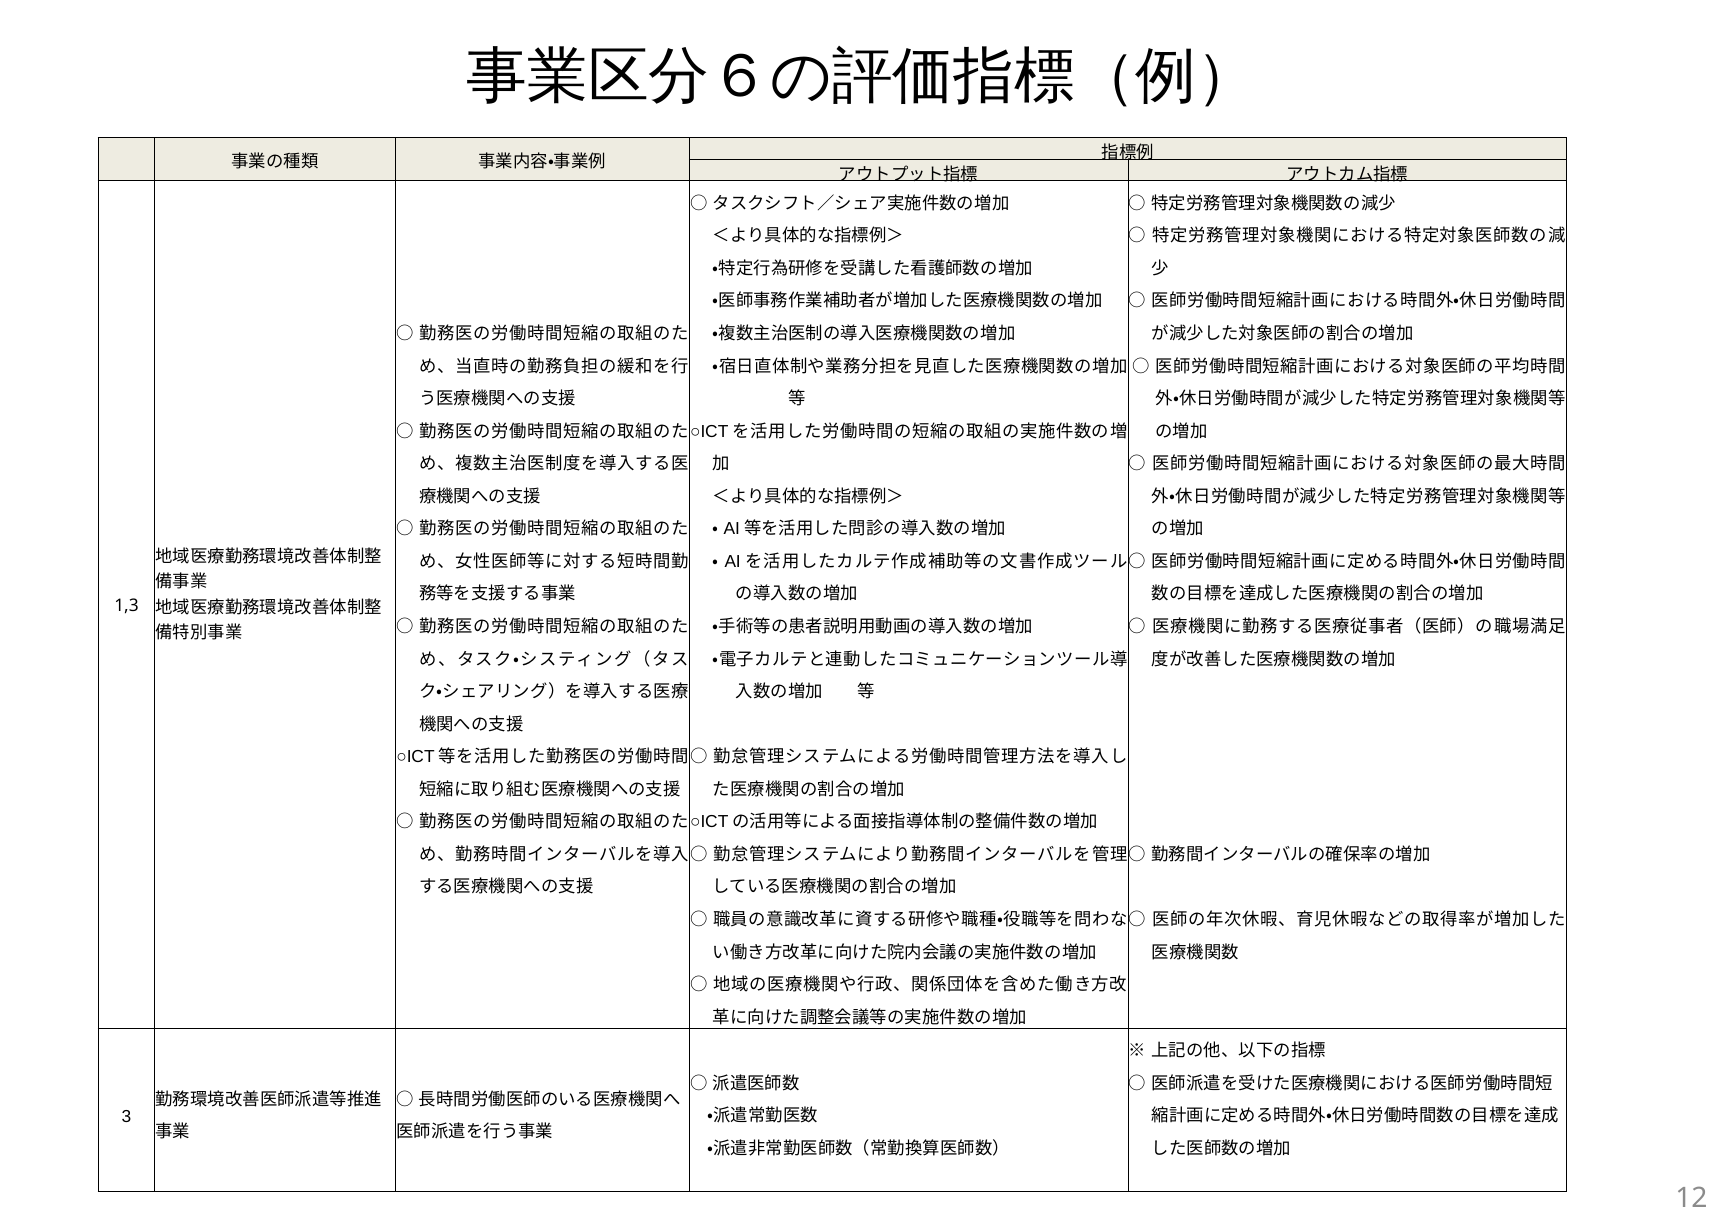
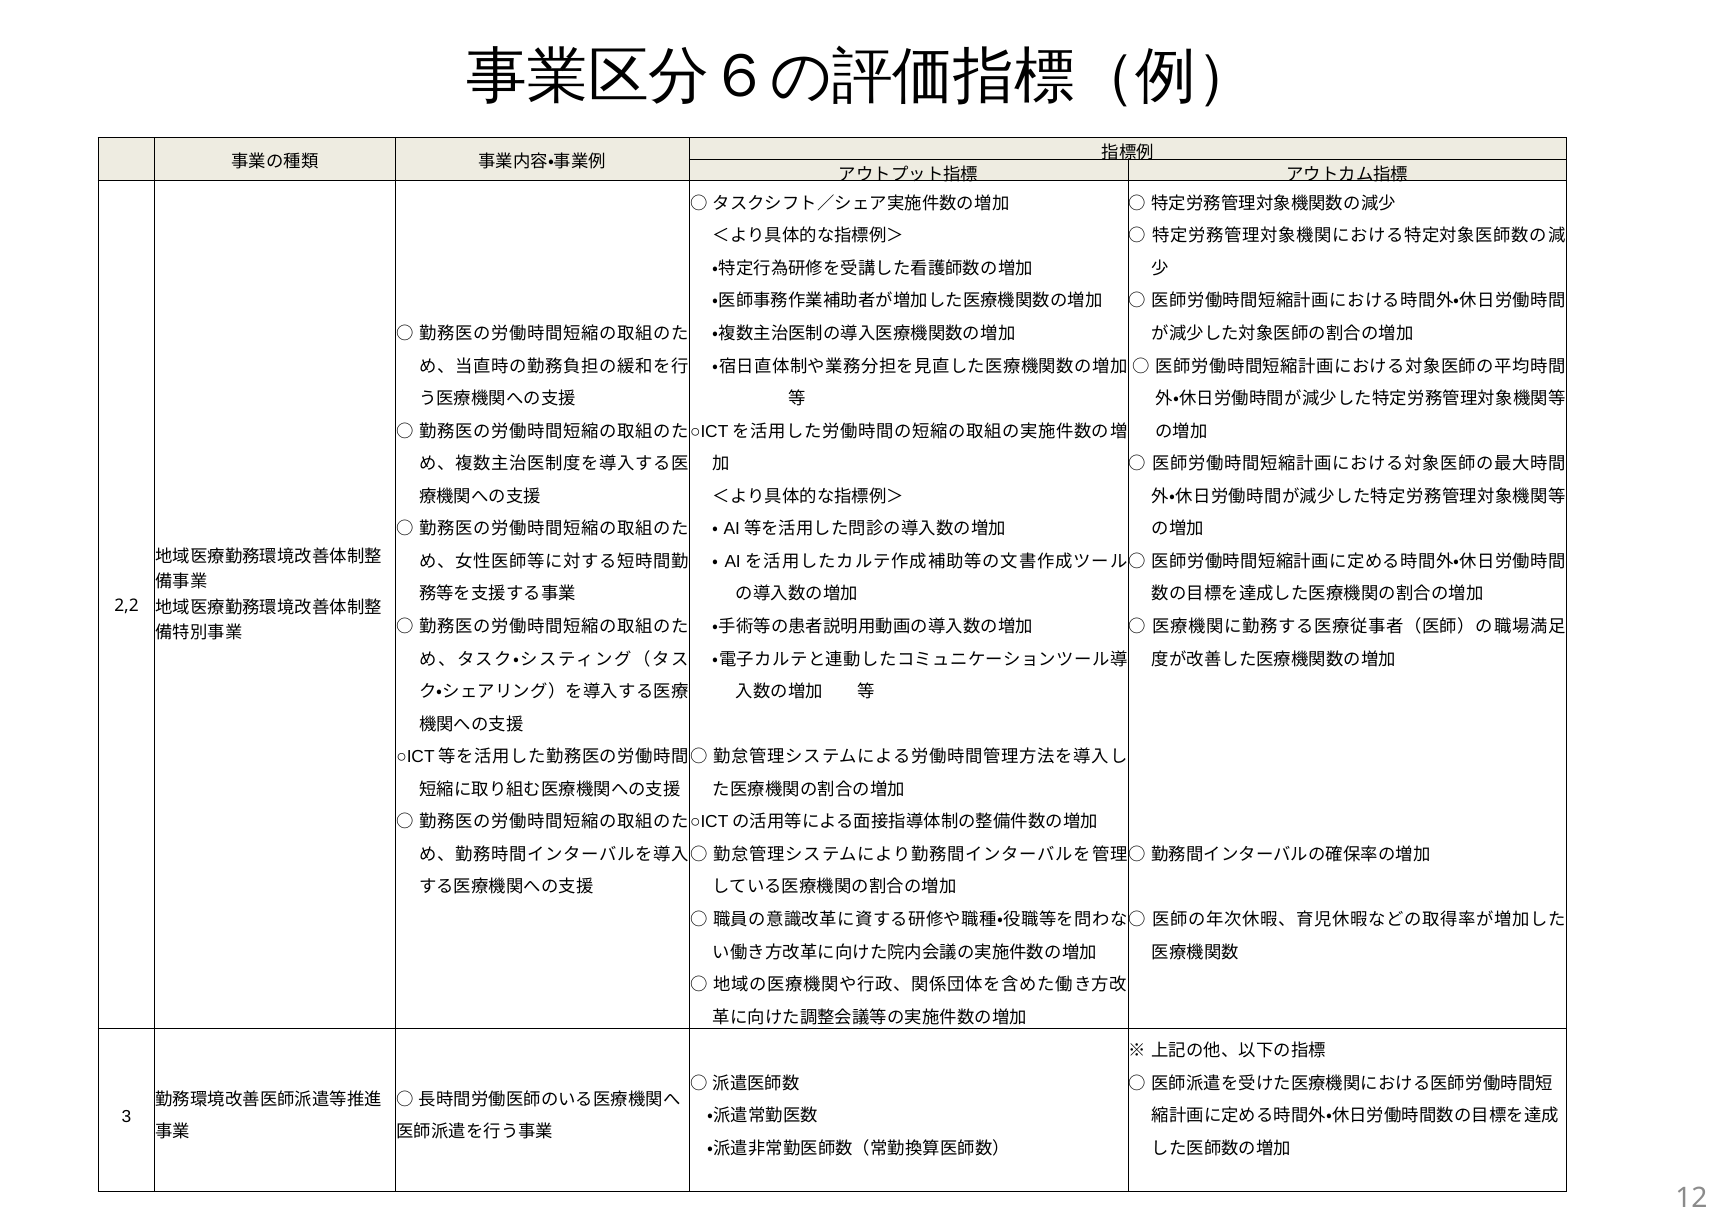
1,3: 1,3 -> 2,2 (127, 606)
